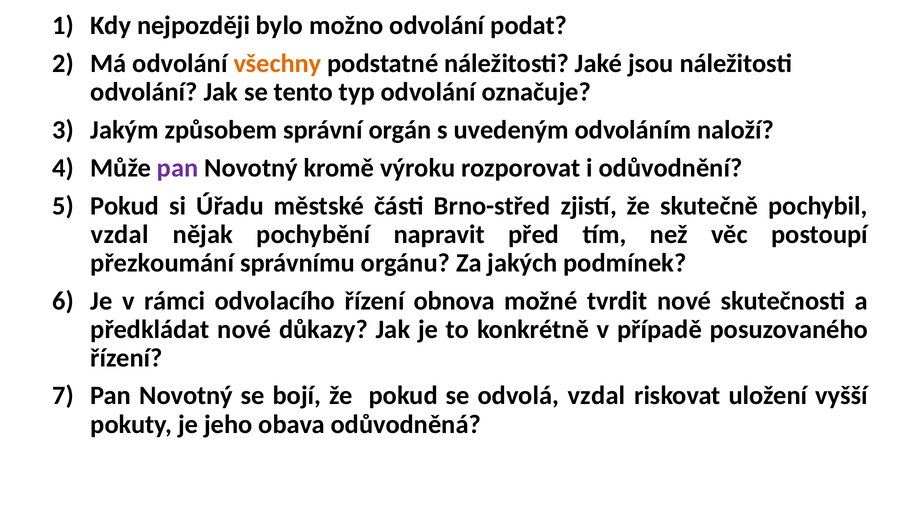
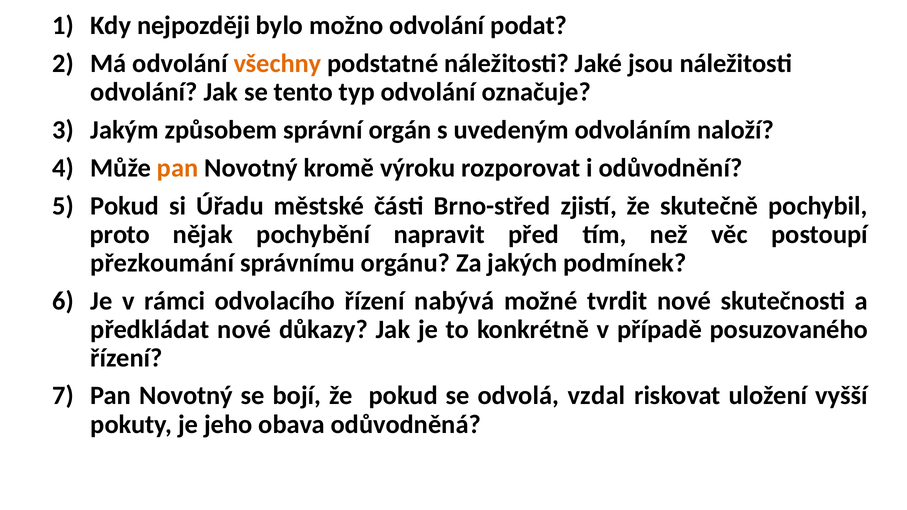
pan colour: purple -> orange (178, 168)
vzdal: vzdal -> proto (120, 234)
obnova: obnova -> nabývá (454, 301)
